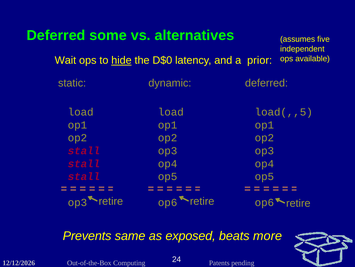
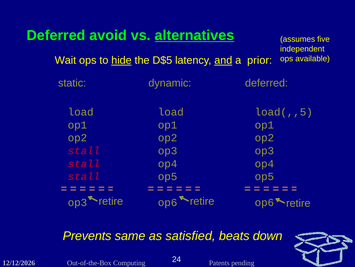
some: some -> avoid (108, 35)
alternatives underline: none -> present (194, 35)
D$0: D$0 -> D$5 (162, 60)
and underline: none -> present (223, 60)
exposed: exposed -> satisfied (190, 235)
more: more -> down (268, 235)
